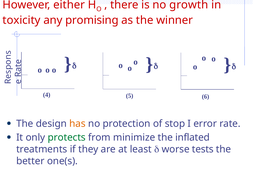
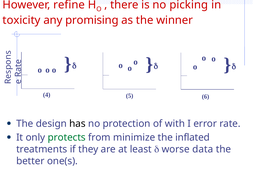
either: either -> refine (69, 5)
growth: growth -> picking (189, 5)
has colour: orange -> black (77, 123)
stop: stop -> with (175, 123)
tests: tests -> data (203, 149)
